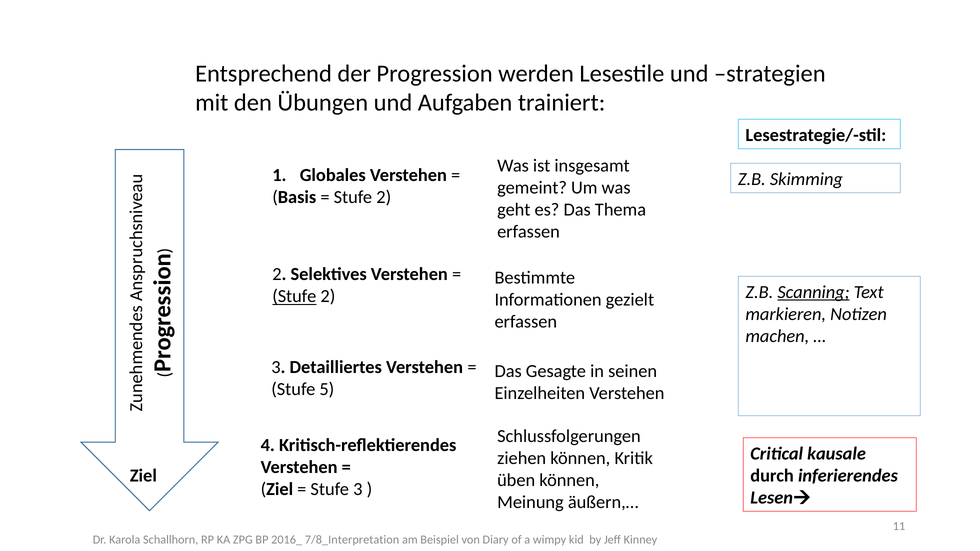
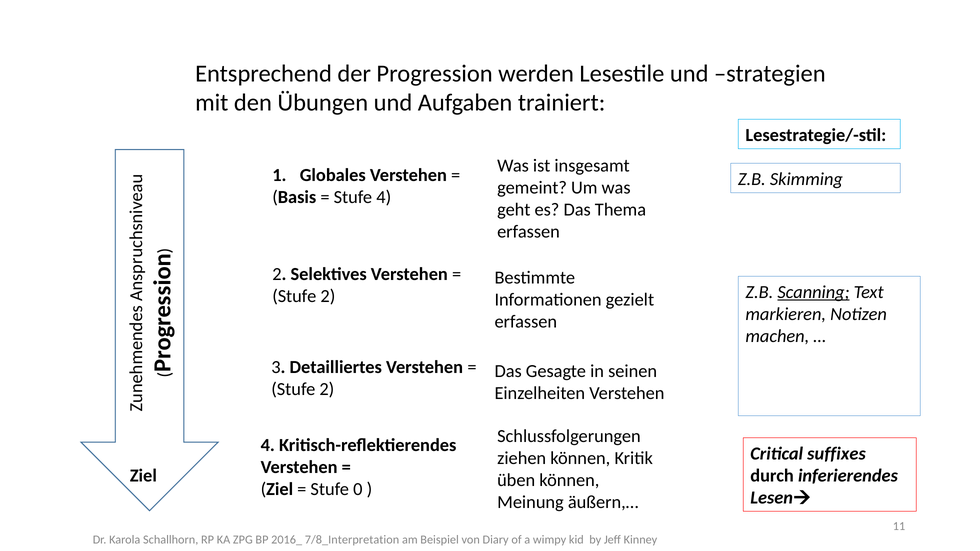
2: 2 -> 4 (384, 197)
Stufe underline: present -> none (294, 297)
5: 5 -> 2 (327, 390)
kausale: kausale -> suffixes (837, 454)
Stufe 3: 3 -> 0 (358, 490)
